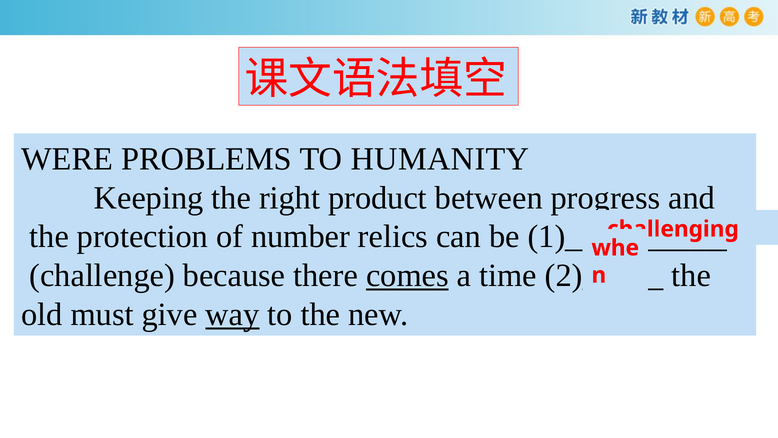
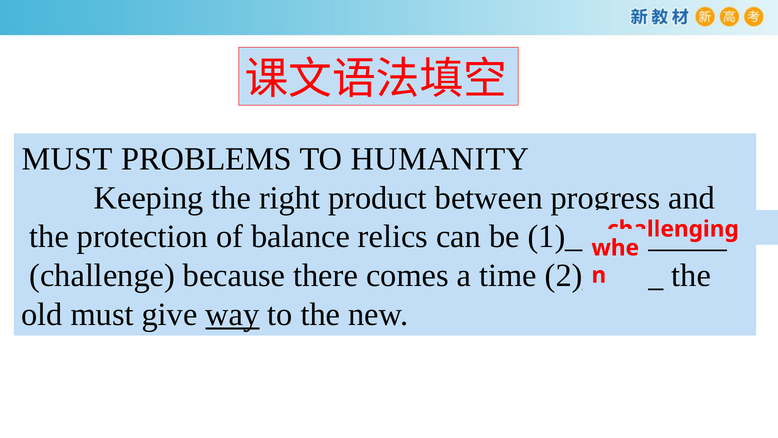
WERE: WERE -> MUST (67, 159)
number: number -> balance (301, 237)
comes underline: present -> none (407, 275)
